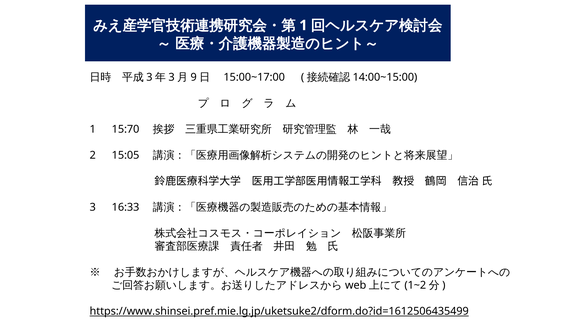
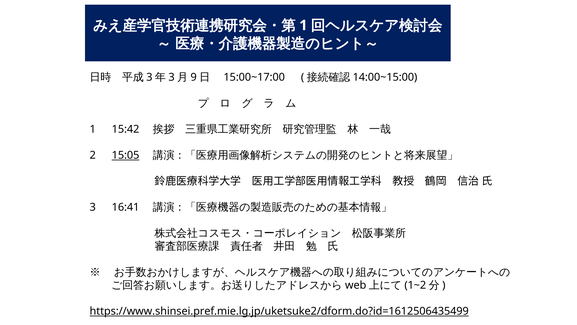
15:70: 15:70 -> 15:42 (126, 129)
15:05 underline: none -> present (126, 155)
16:33: 16:33 -> 16:41 (126, 207)
